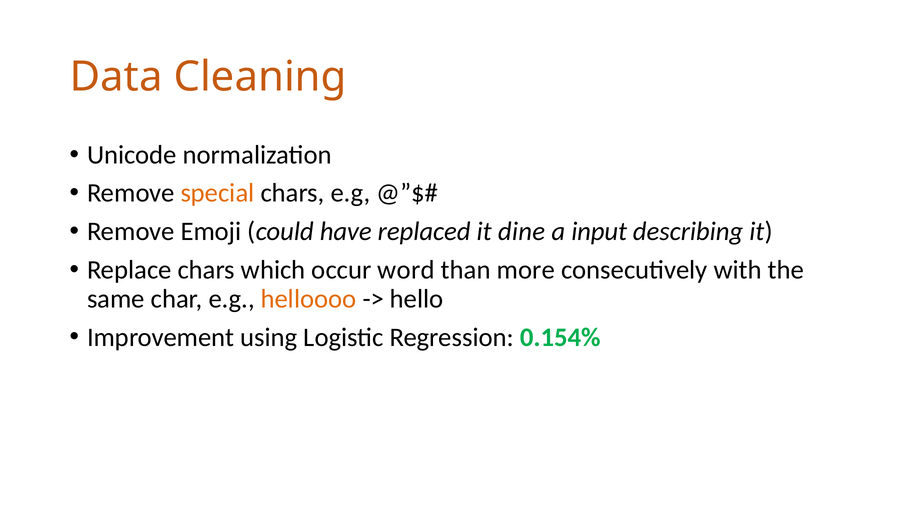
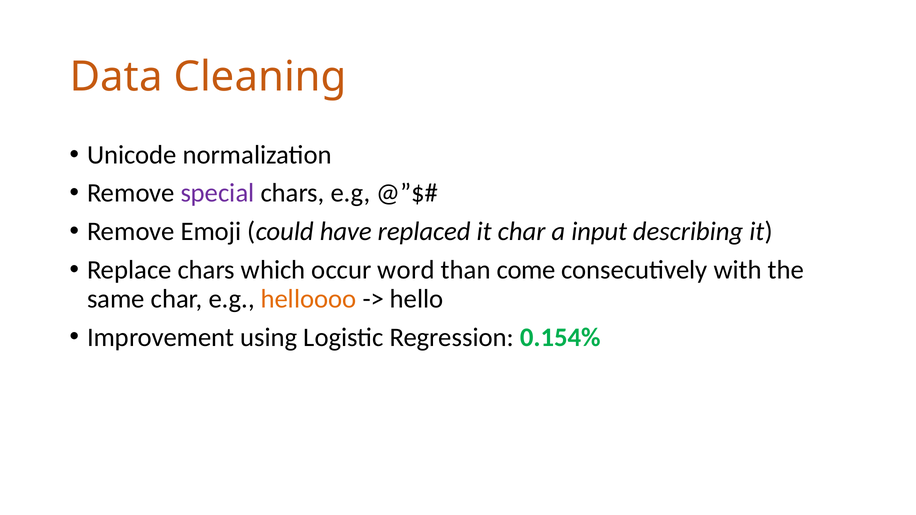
special colour: orange -> purple (218, 193)
it dine: dine -> char (522, 232)
more: more -> come (526, 270)
